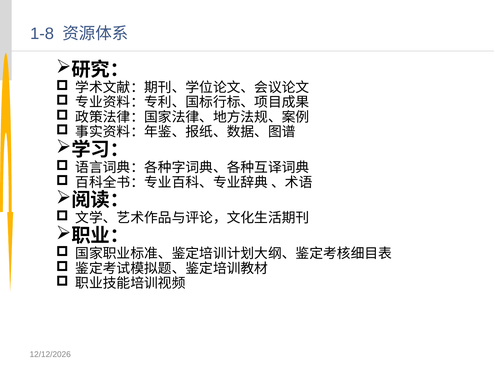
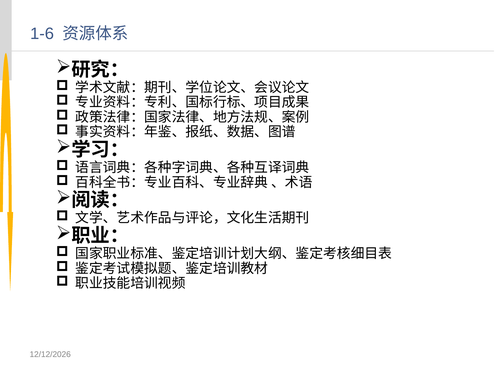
1-8: 1-8 -> 1-6 (42, 34)
